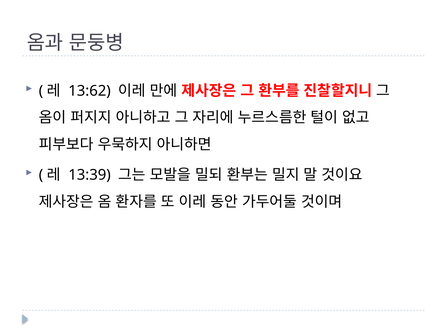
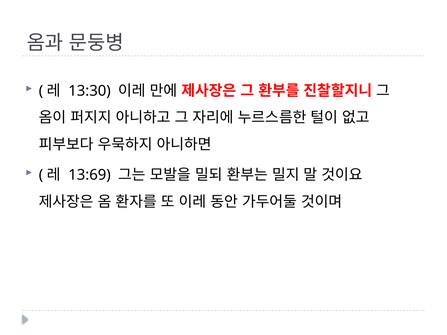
13:62: 13:62 -> 13:30 (90, 91)
13:39: 13:39 -> 13:69 (90, 175)
